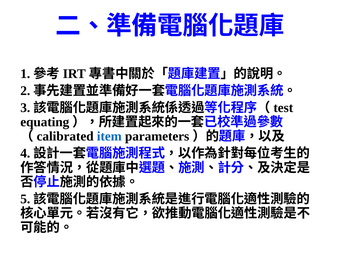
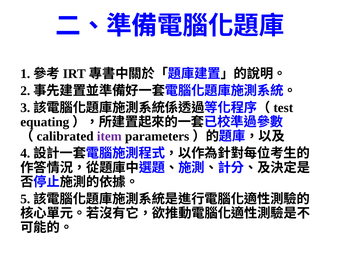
item colour: blue -> purple (109, 136)
